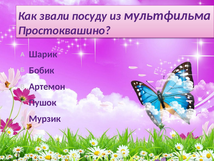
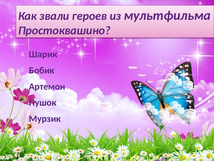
посуду: посуду -> героев (89, 16)
